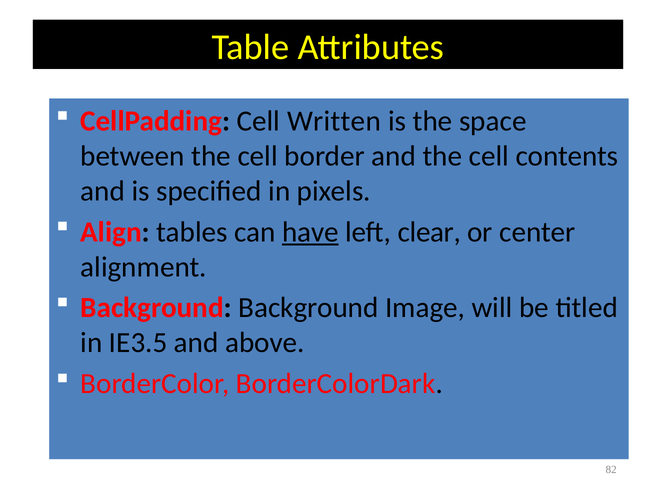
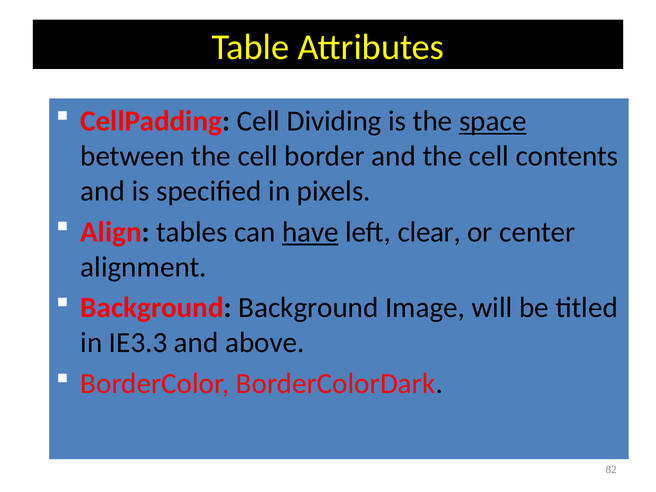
Written: Written -> Dividing (334, 121)
space underline: none -> present (493, 121)
IE3.5: IE3.5 -> IE3.3 (138, 343)
